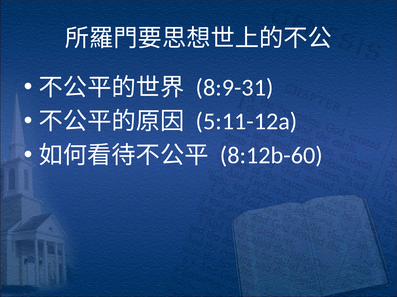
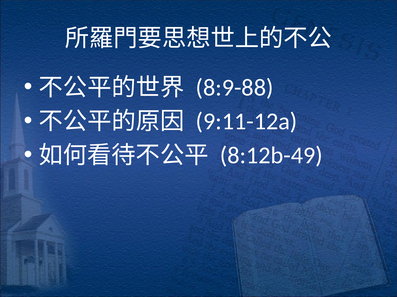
8:9-31: 8:9-31 -> 8:9-88 (235, 88)
5:11-12a: 5:11-12a -> 9:11-12a (246, 122)
8:12b-60: 8:12b-60 -> 8:12b-49 (271, 156)
